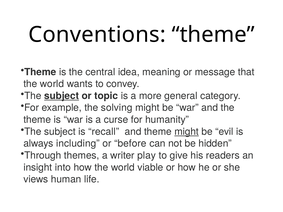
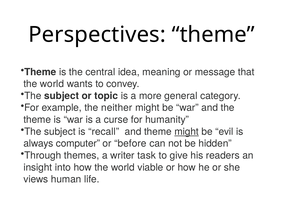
Conventions: Conventions -> Perspectives (97, 35)
subject underline: present -> none (62, 96)
solving: solving -> neither (117, 108)
including: including -> computer (78, 144)
play: play -> task (147, 156)
